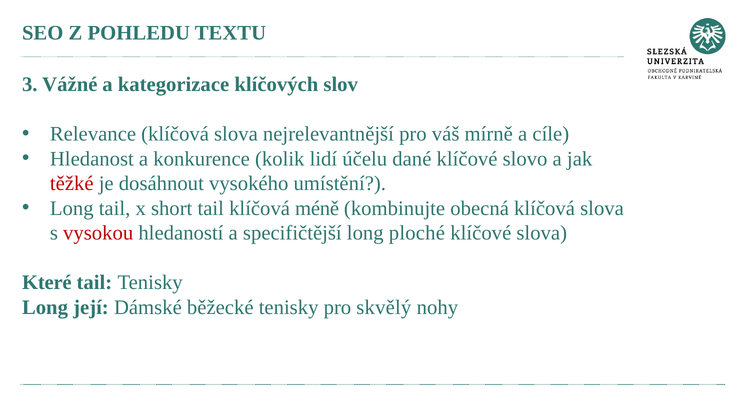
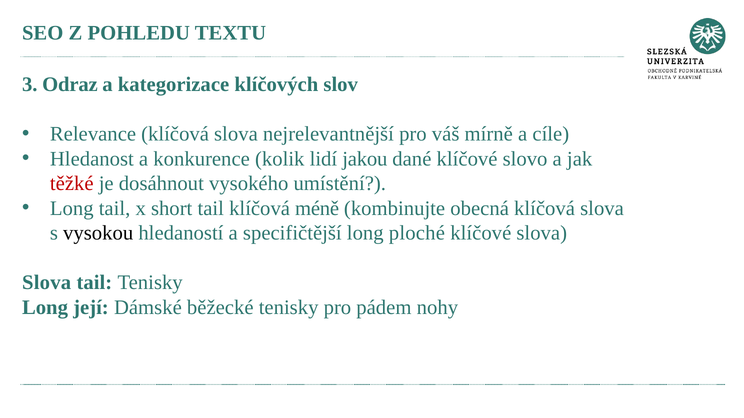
Vážné: Vážné -> Odraz (70, 85)
účelu: účelu -> jakou (365, 159)
vysokou colour: red -> black (98, 233)
Které: Které -> Slova (47, 283)
skvělý: skvělý -> pádem (384, 308)
